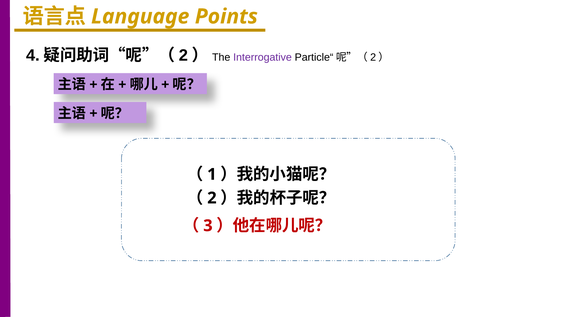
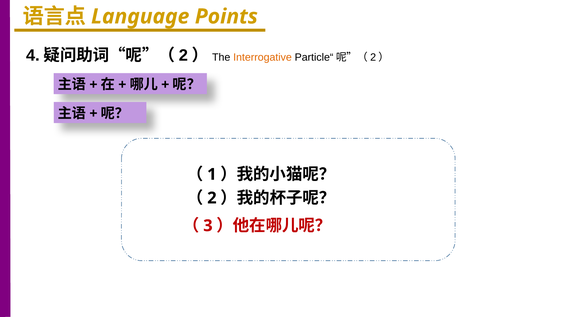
Interrogative colour: purple -> orange (263, 57)
